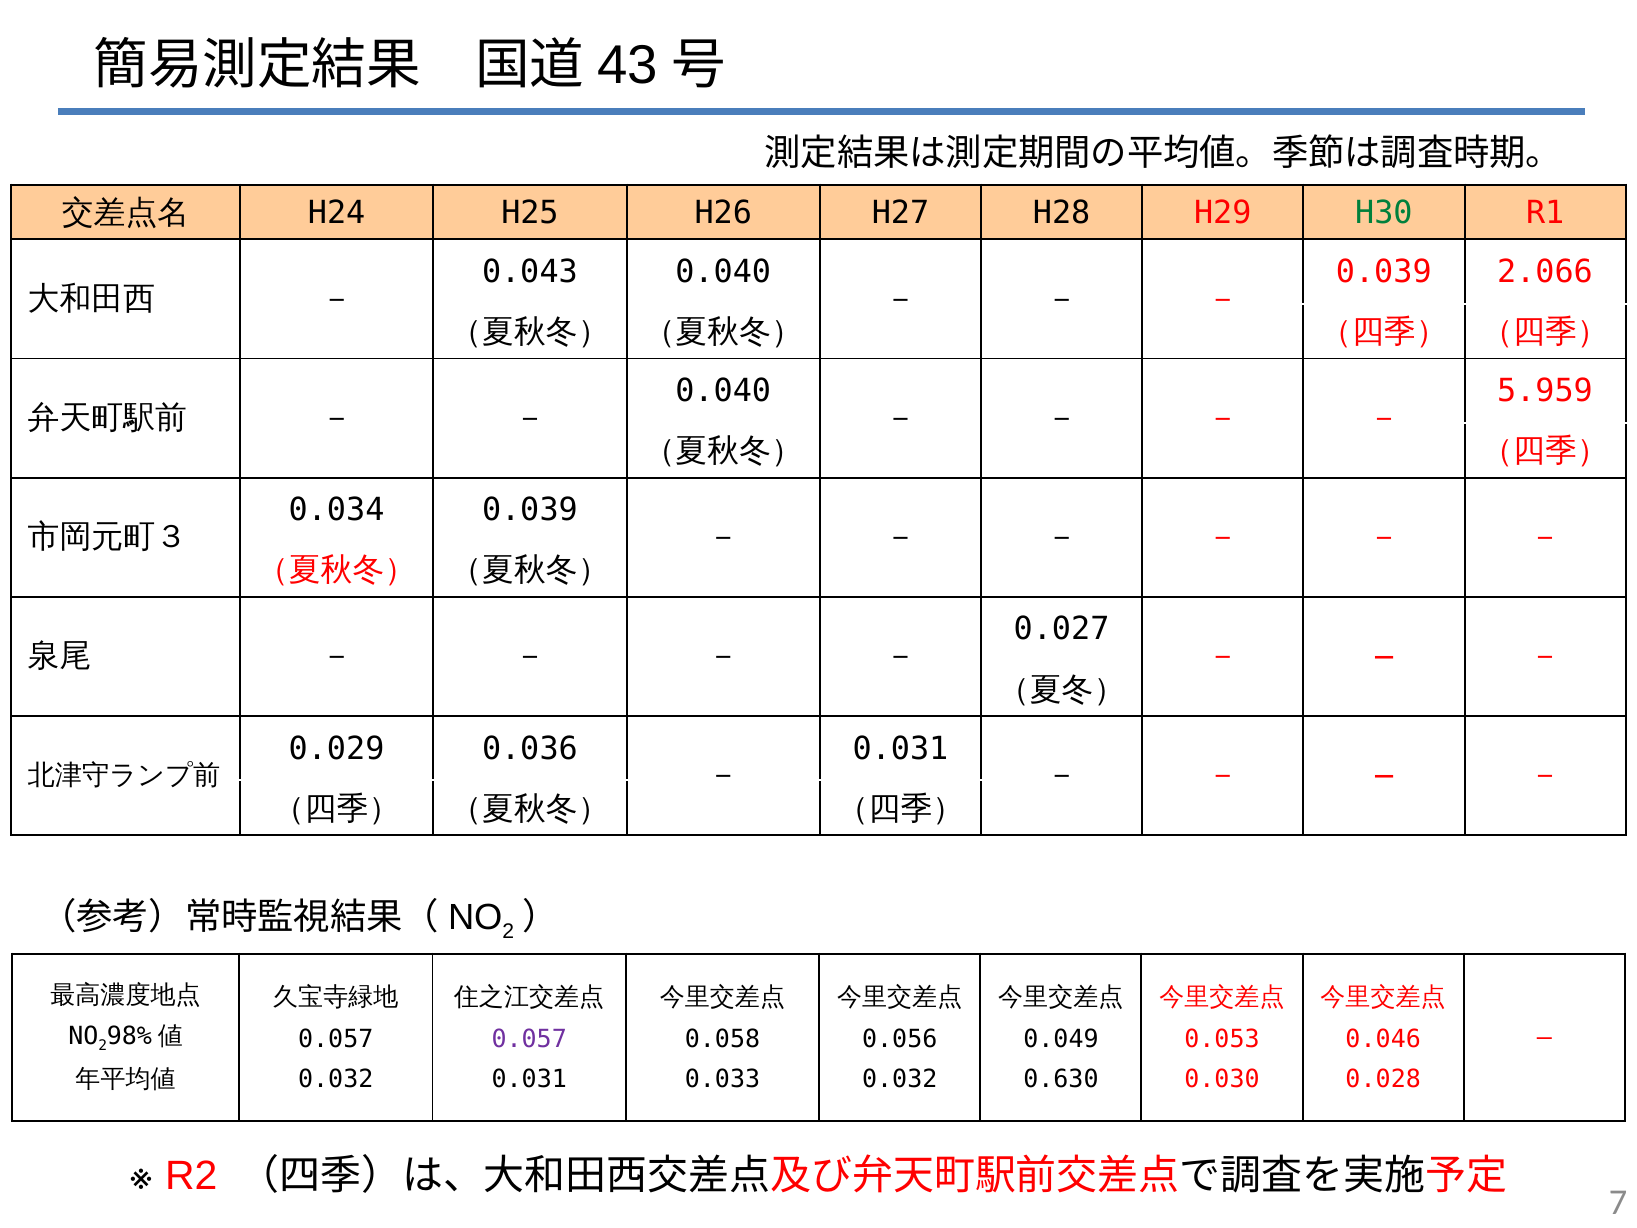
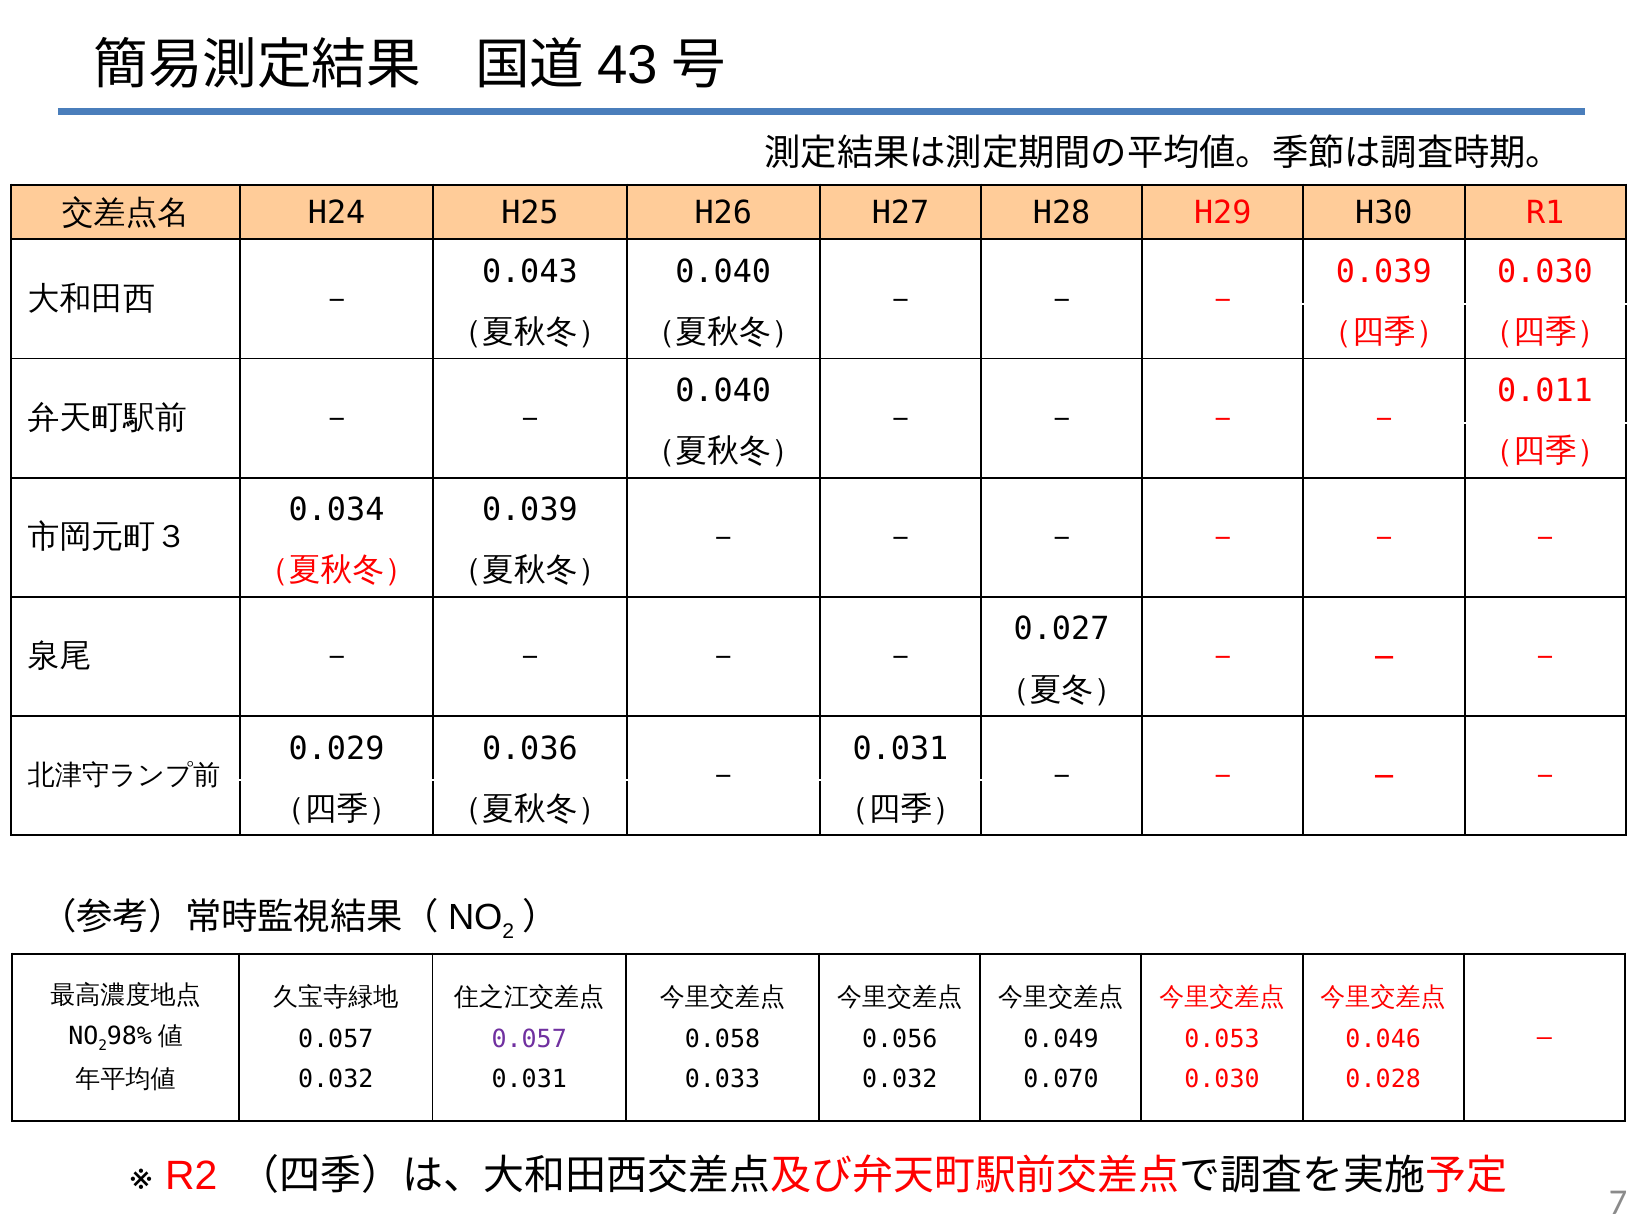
H30 colour: green -> black (1384, 212)
0.039 2.066: 2.066 -> 0.030 (1545, 272)
5.959: 5.959 -> 0.011 (1545, 391)
0.630: 0.630 -> 0.070 (1061, 1079)
